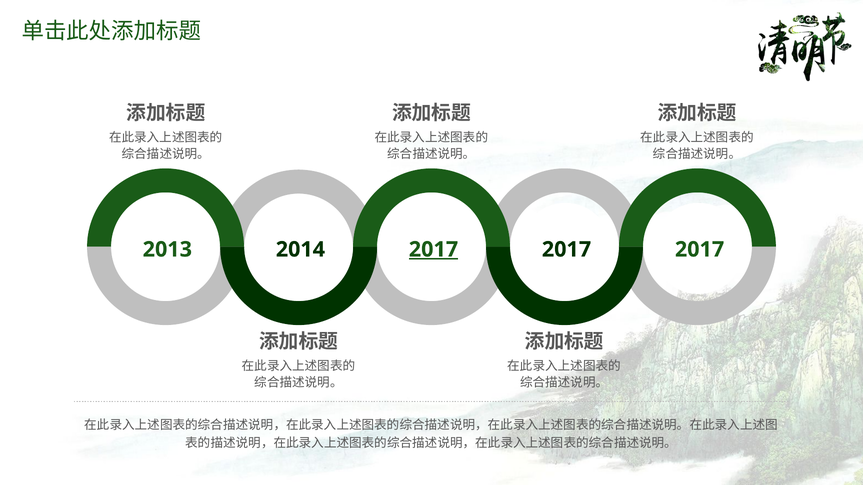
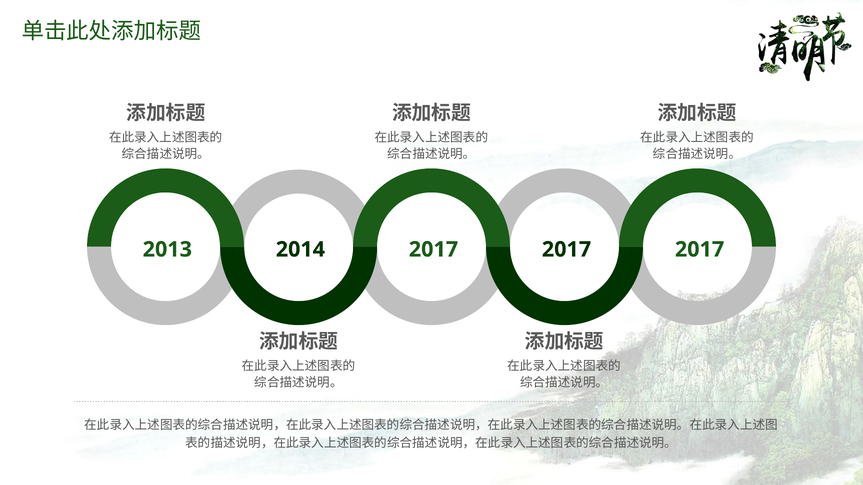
2017 underline: present -> none (433, 250)
